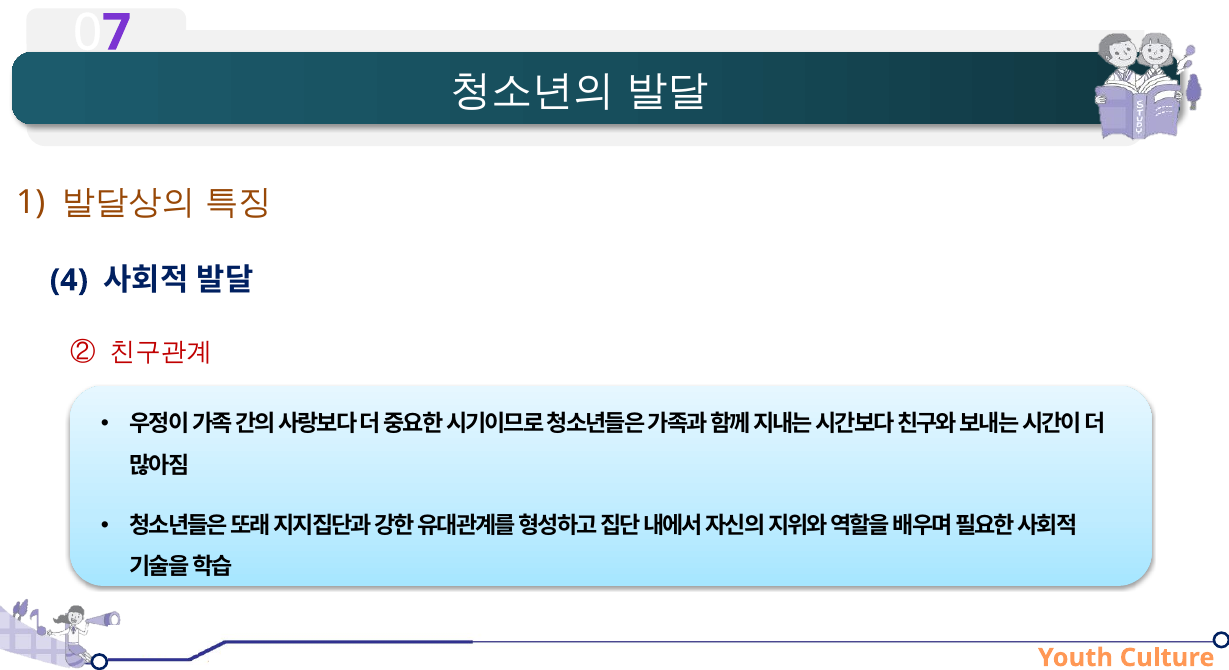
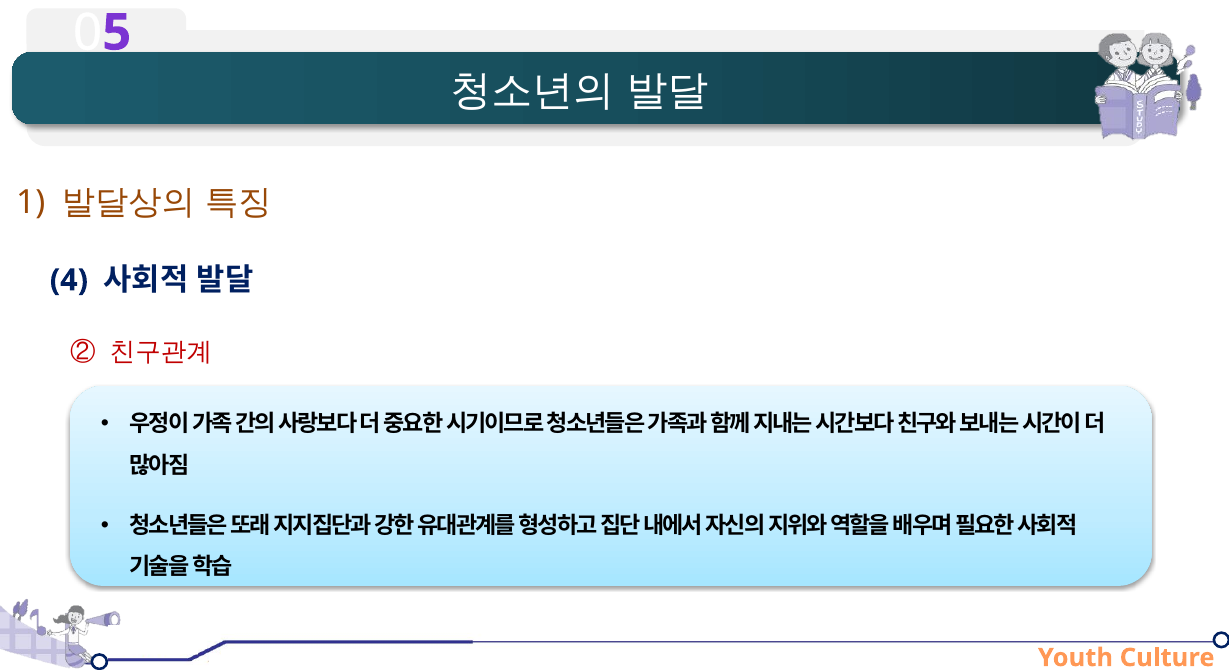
7: 7 -> 5 (117, 33)
